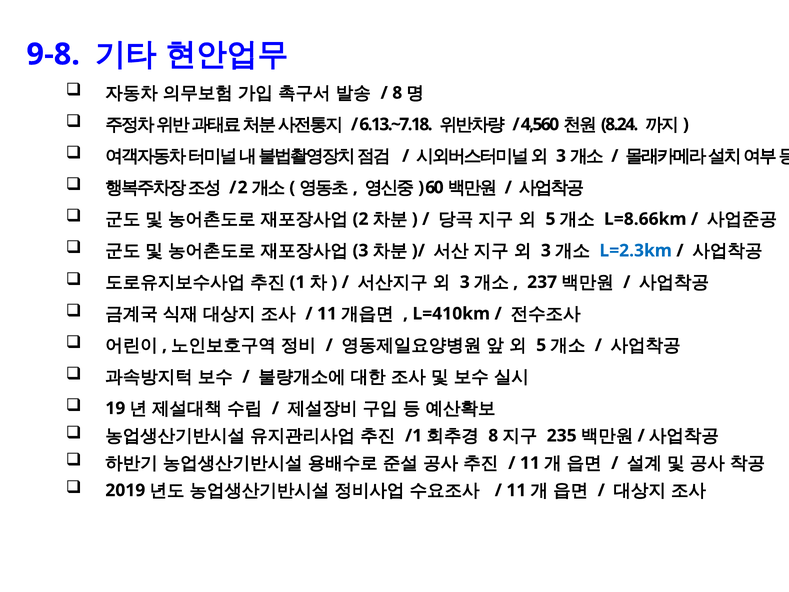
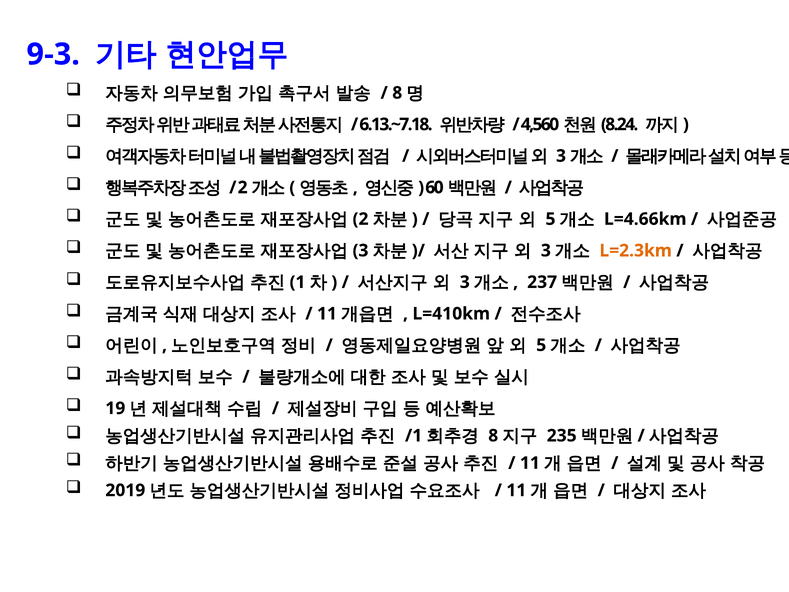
9-8: 9-8 -> 9-3 (53, 54)
L=8.66km: L=8.66km -> L=4.66km (645, 219)
L=2.3km colour: blue -> orange (636, 250)
